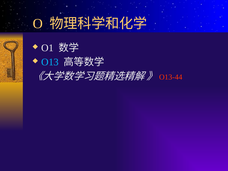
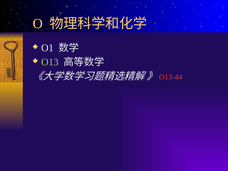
O13 colour: light blue -> light green (50, 62)
